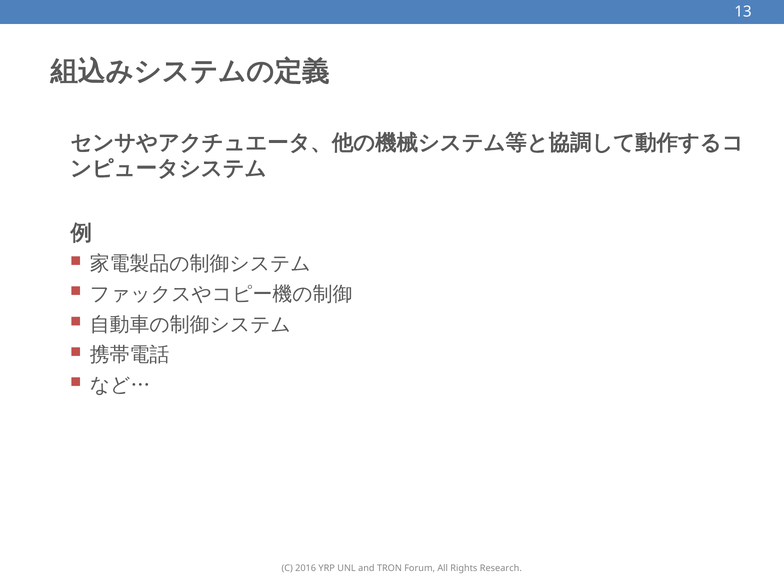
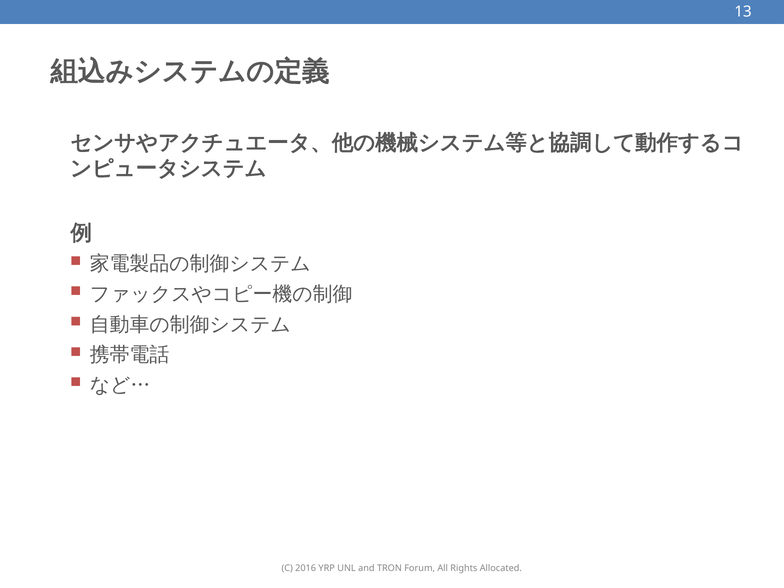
Research: Research -> Allocated (501, 568)
